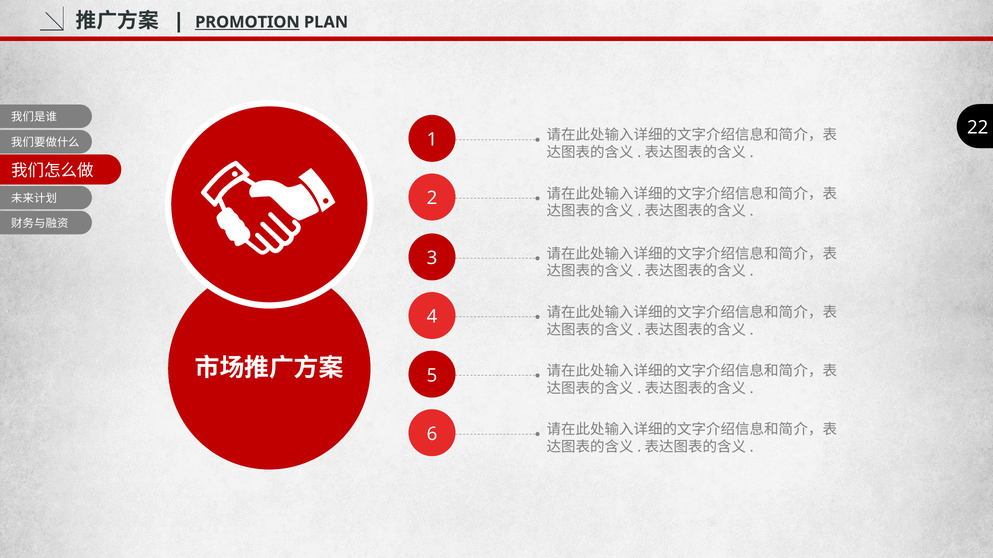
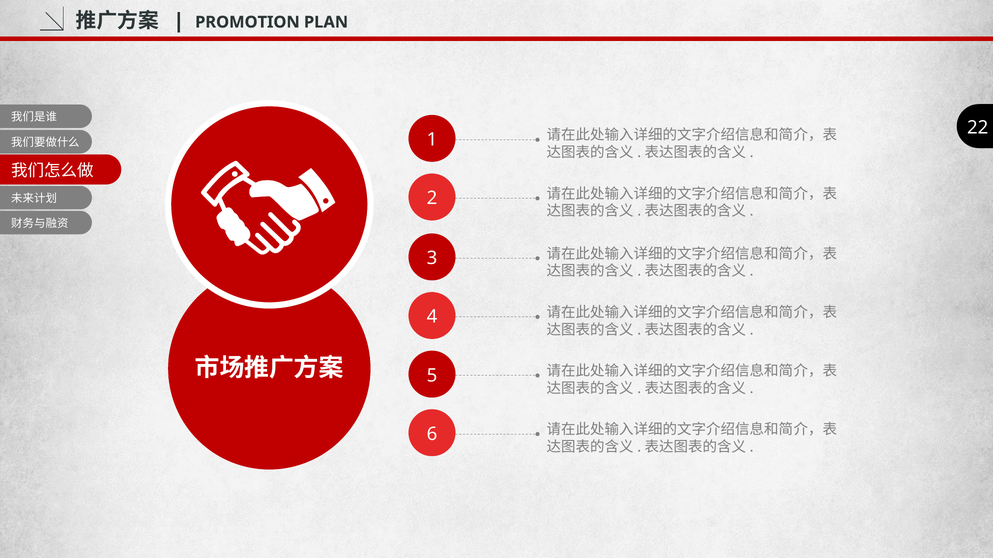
PROMOTION underline: present -> none (247, 22)
